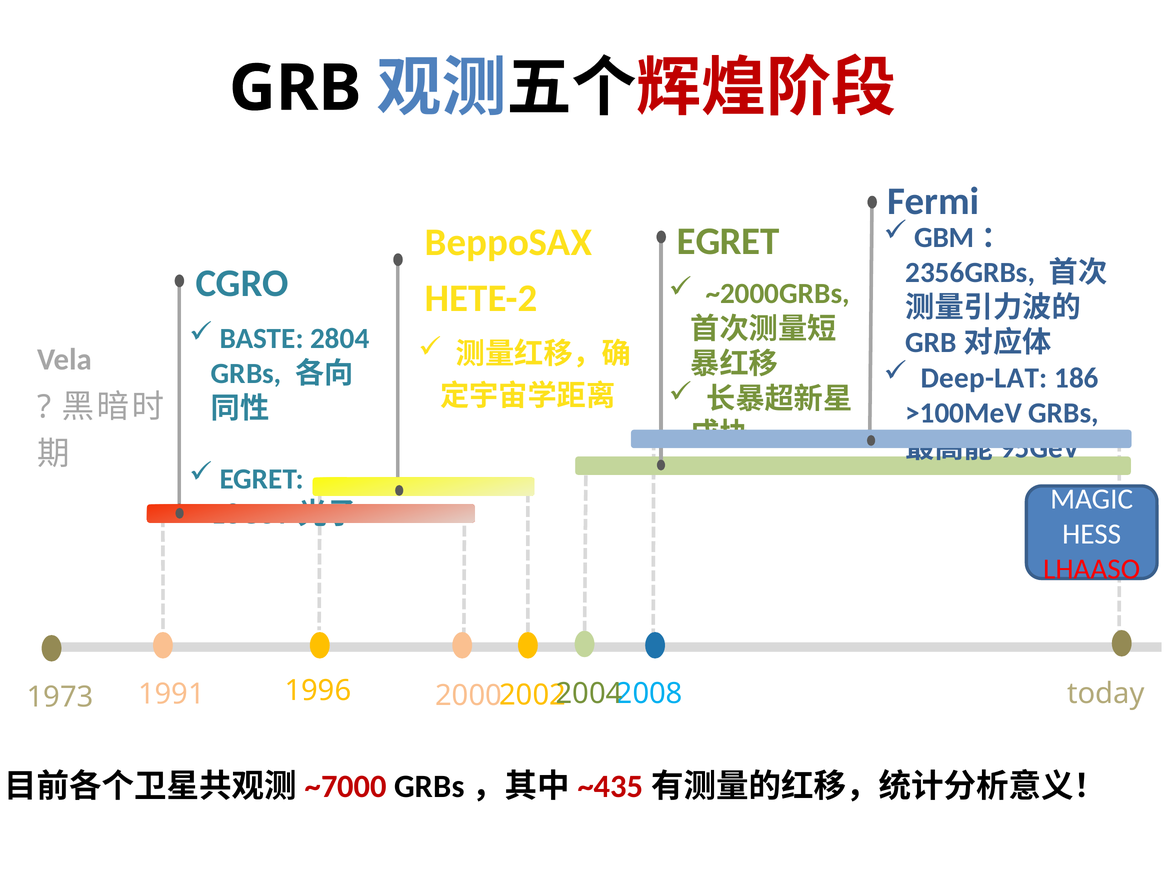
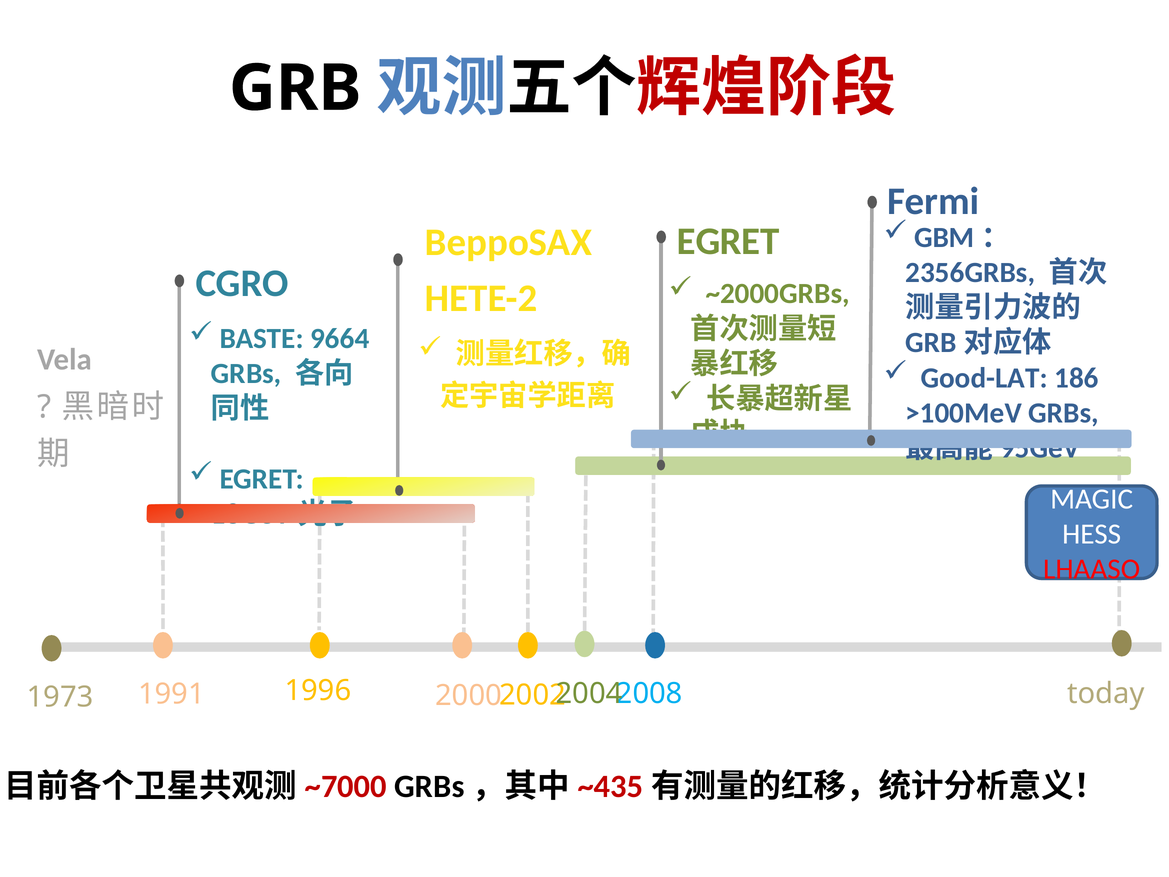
2804: 2804 -> 9664 (340, 339)
Deep-LAT: Deep-LAT -> Good-LAT (984, 378)
